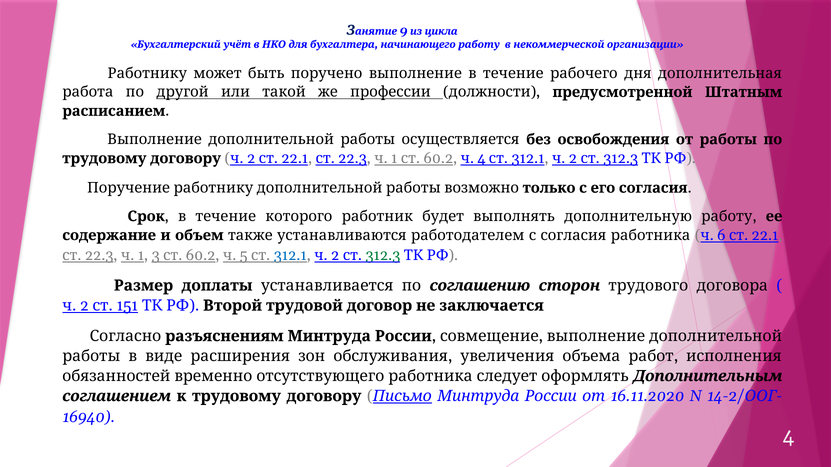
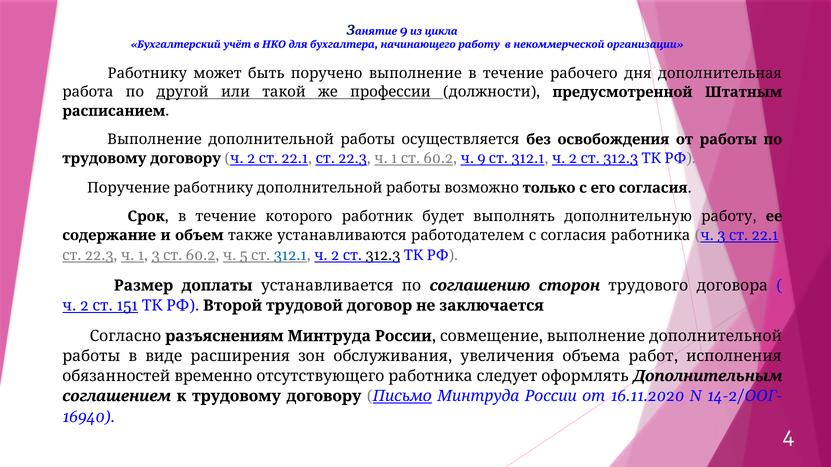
4: 4 -> 9 (481, 159)
6: 6 -> 3 (721, 235)
312.3 colour: green -> black (383, 256)
